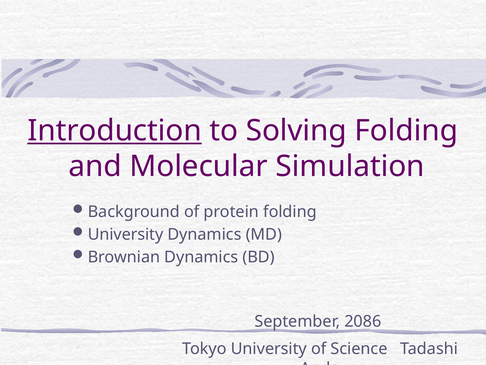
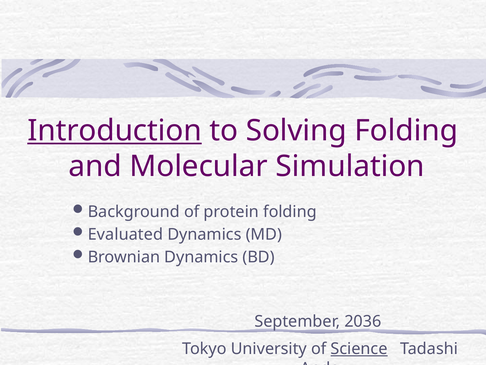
University: University -> Evaluated (125, 234)
2086: 2086 -> 2036 (363, 321)
Science underline: none -> present (359, 348)
